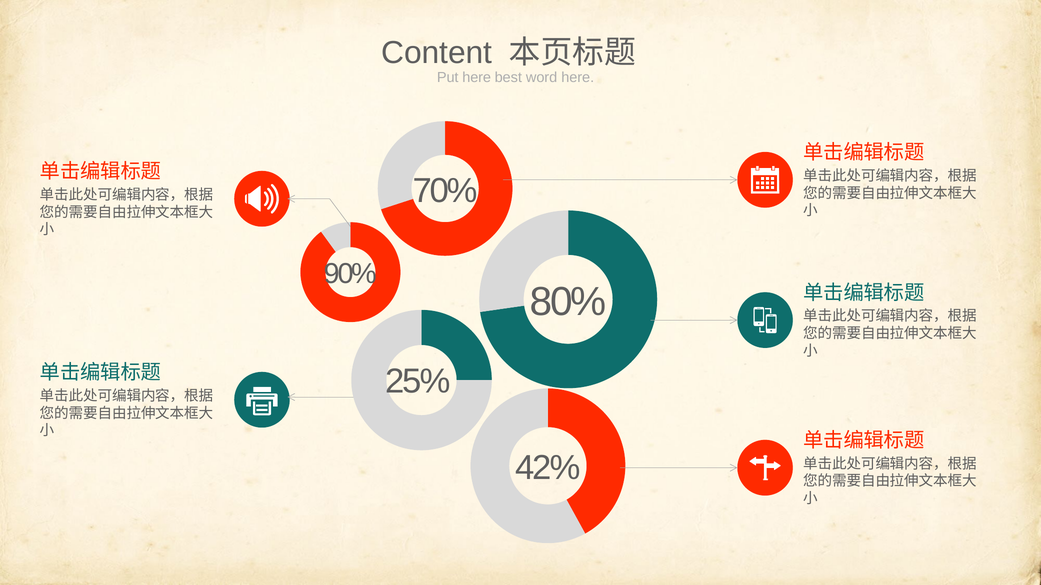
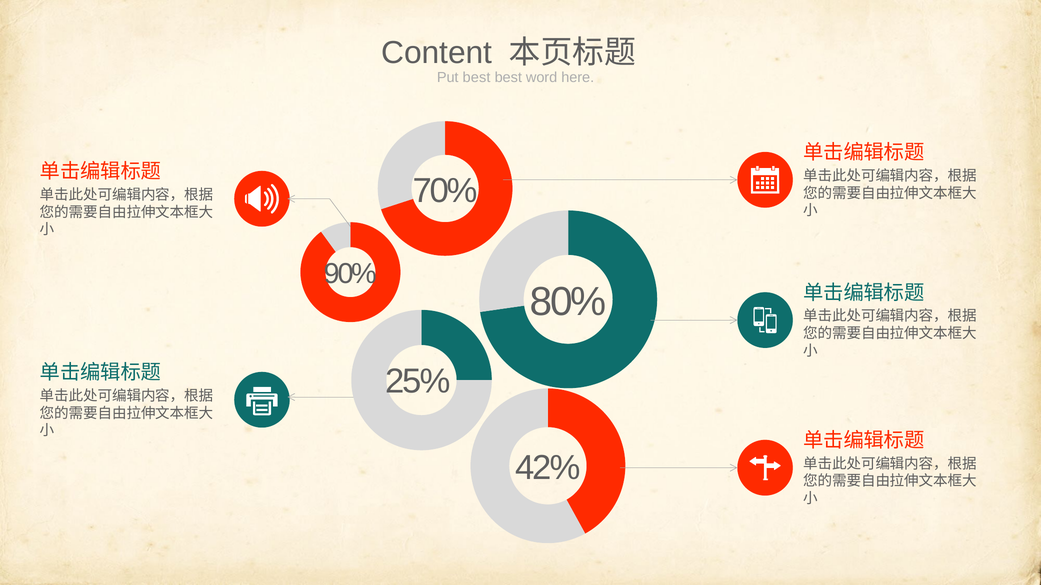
Put here: here -> best (477, 78)
